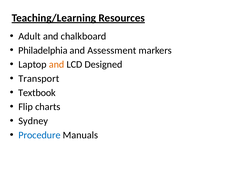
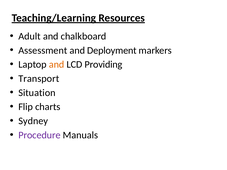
Philadelphia: Philadelphia -> Assessment (43, 50)
Assessment: Assessment -> Deployment (112, 50)
Designed: Designed -> Providing (103, 65)
Textbook: Textbook -> Situation (37, 93)
Procedure colour: blue -> purple (39, 135)
